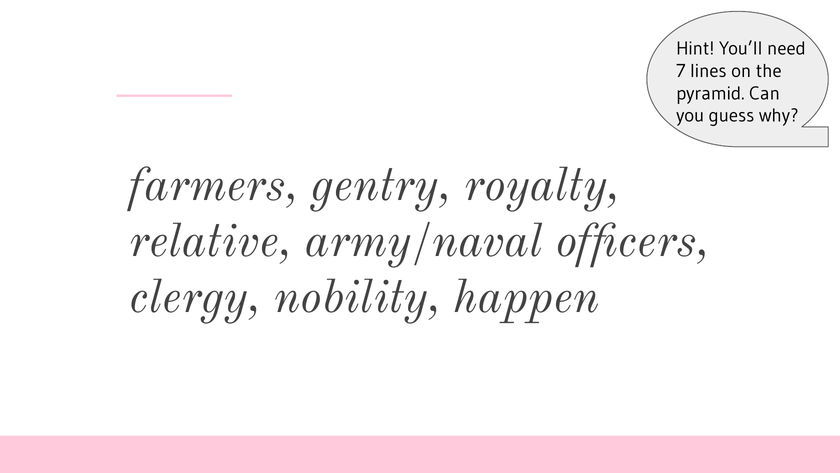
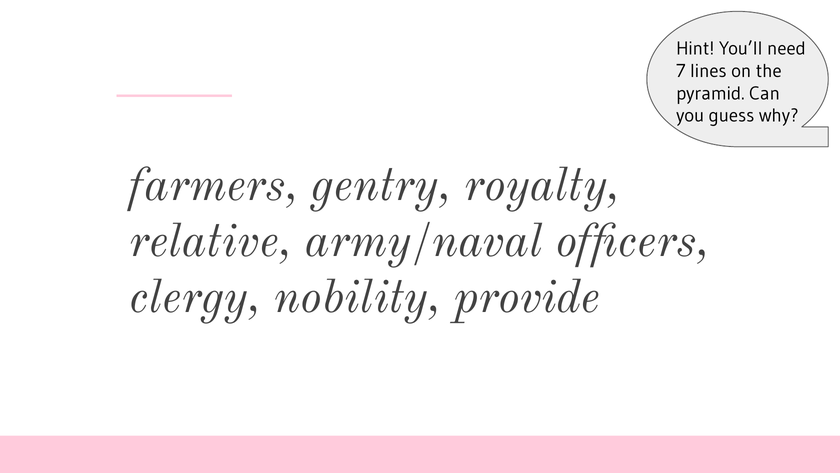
happen: happen -> provide (527, 297)
